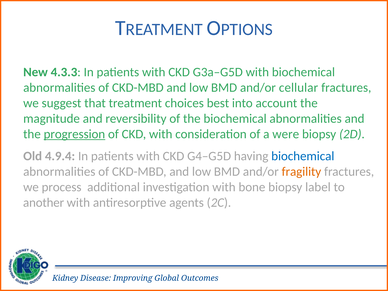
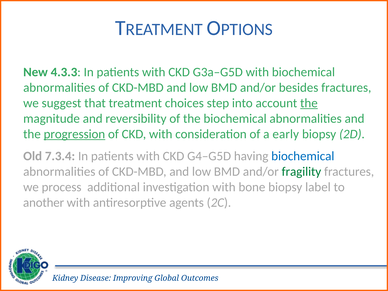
cellular: cellular -> besides (299, 88)
best: best -> step (218, 103)
the underline: none -> present (309, 103)
were: were -> early (286, 134)
4.9.4: 4.9.4 -> 7.3.4 (60, 156)
fragility colour: orange -> green (301, 172)
